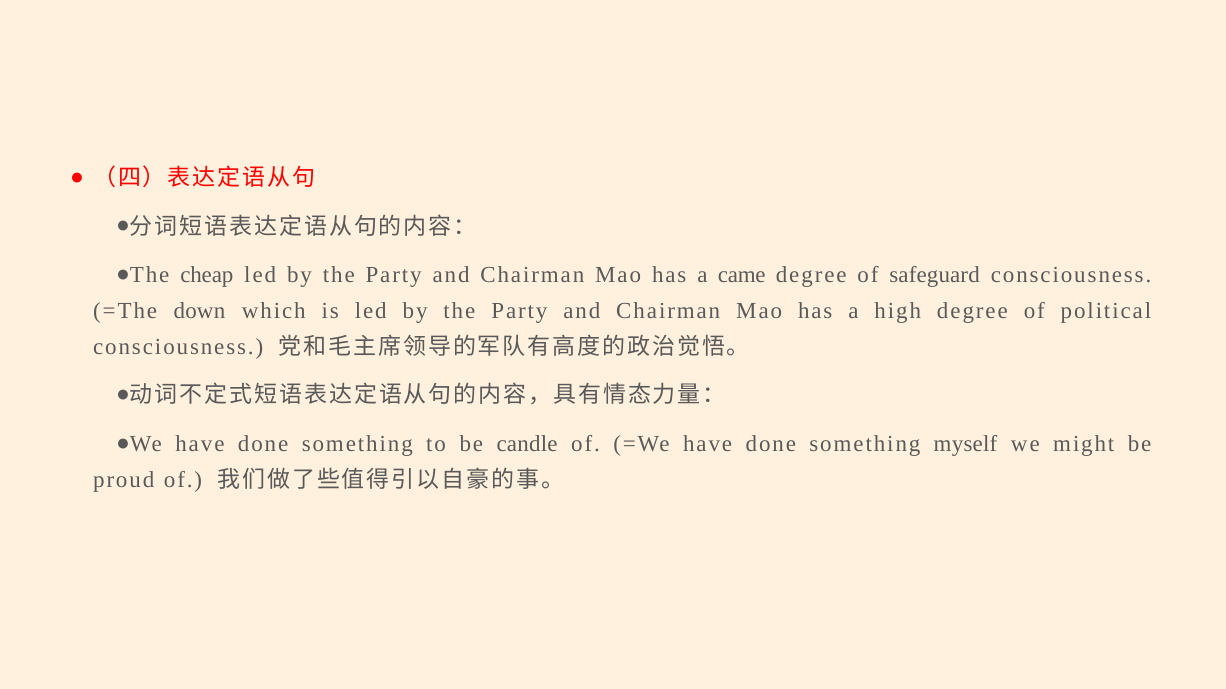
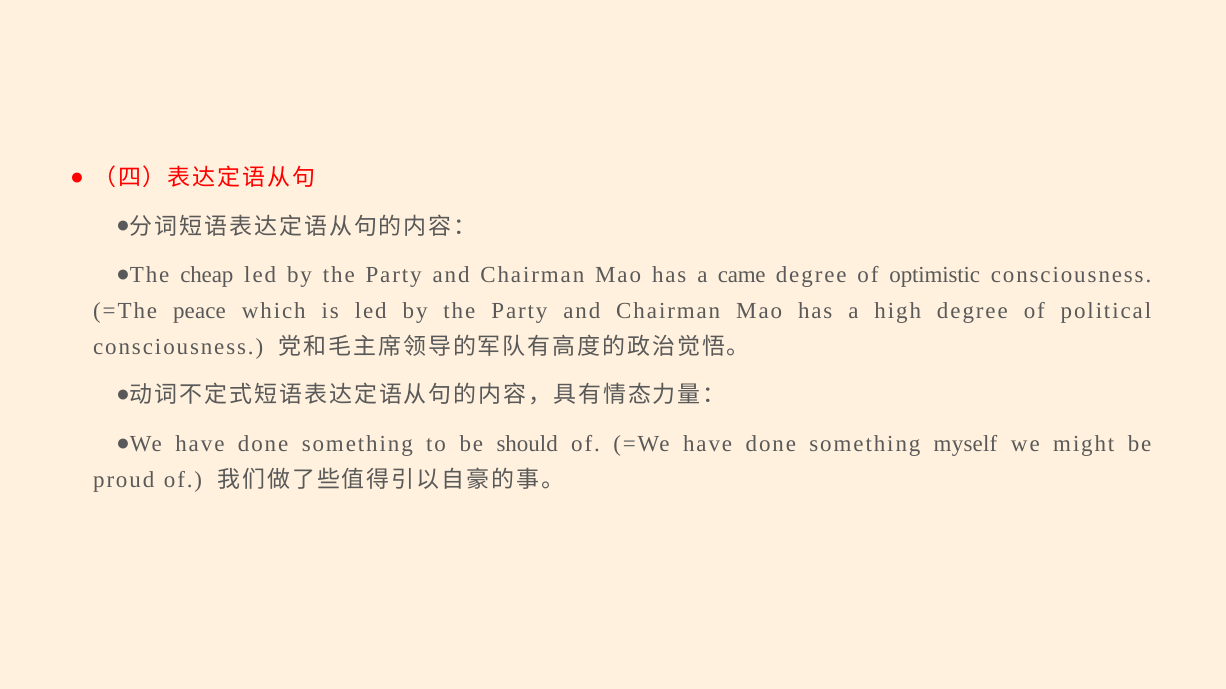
safeguard: safeguard -> optimistic (935, 275)
down: down -> peace (199, 311)
candle: candle -> should (527, 444)
